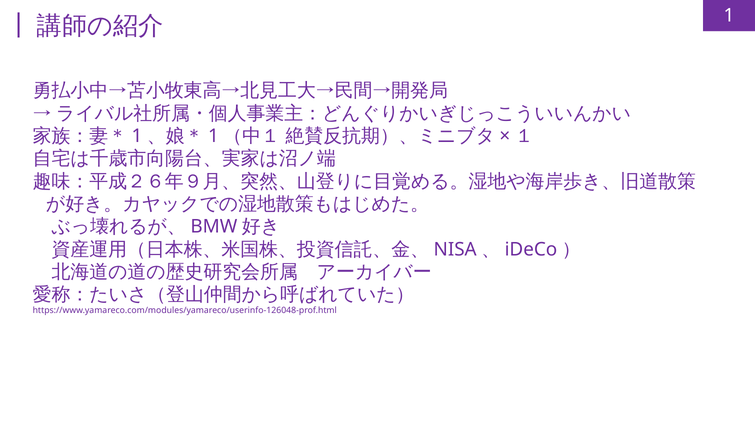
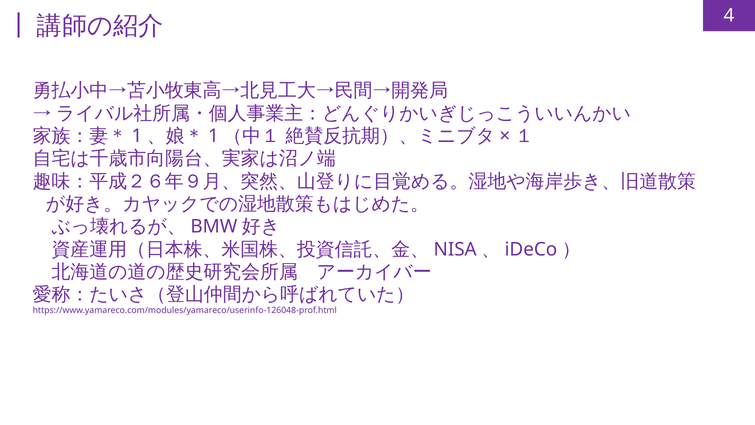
1: 1 -> 4 (729, 15)
